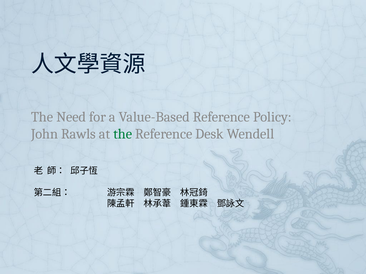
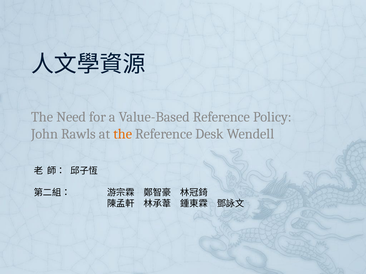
the colour: green -> orange (123, 134)
